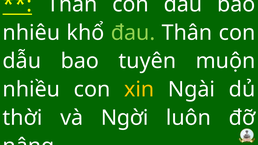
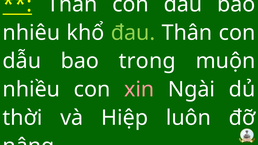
tuyên: tuyên -> trong (147, 61)
xin colour: yellow -> pink (139, 90)
Ngời: Ngời -> Hiệp (125, 118)
